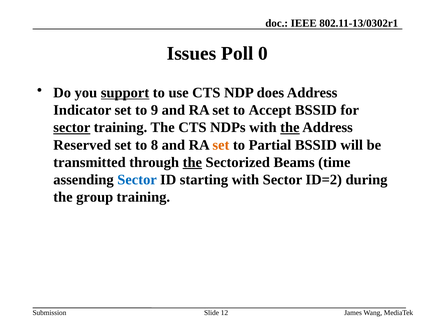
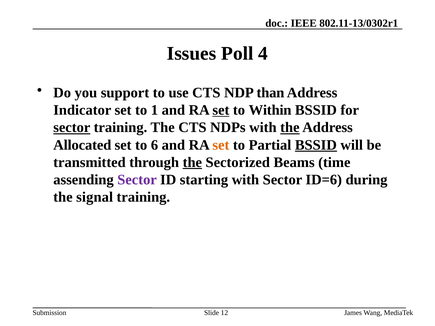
0: 0 -> 4 (263, 54)
support underline: present -> none (125, 93)
does: does -> than (270, 93)
9: 9 -> 1 (154, 110)
set underline: none -> present (221, 110)
Accept: Accept -> Within (270, 110)
Reserved: Reserved -> Allocated (82, 145)
8: 8 -> 6 (154, 145)
BSSID underline: none -> present (316, 145)
Sector colour: blue -> purple (137, 180)
ID=2: ID=2 -> ID=6 (324, 180)
group: group -> signal (95, 197)
